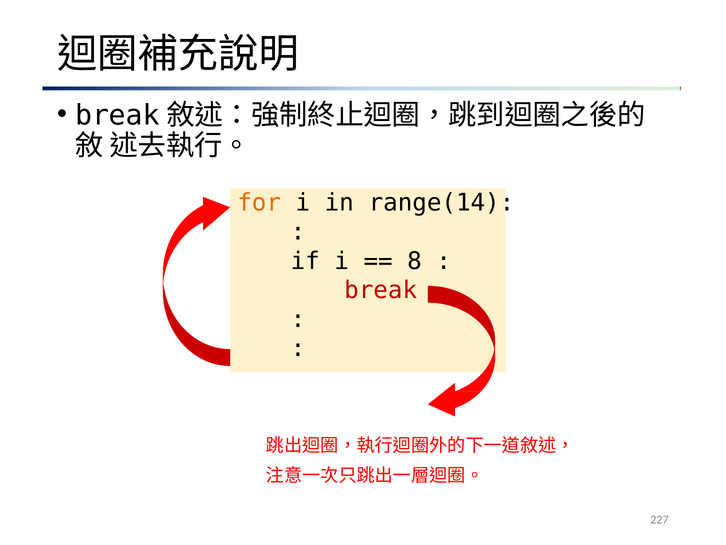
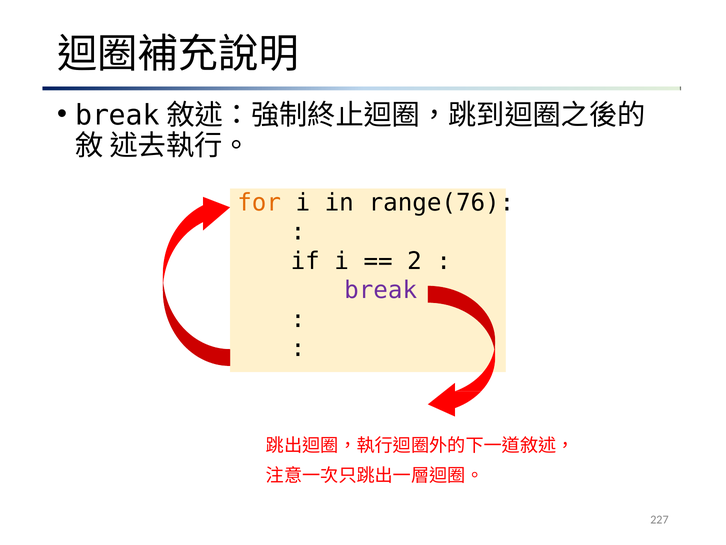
range(14: range(14 -> range(76 (441, 203)
8: 8 -> 2 (414, 261)
break colour: red -> purple (381, 290)
